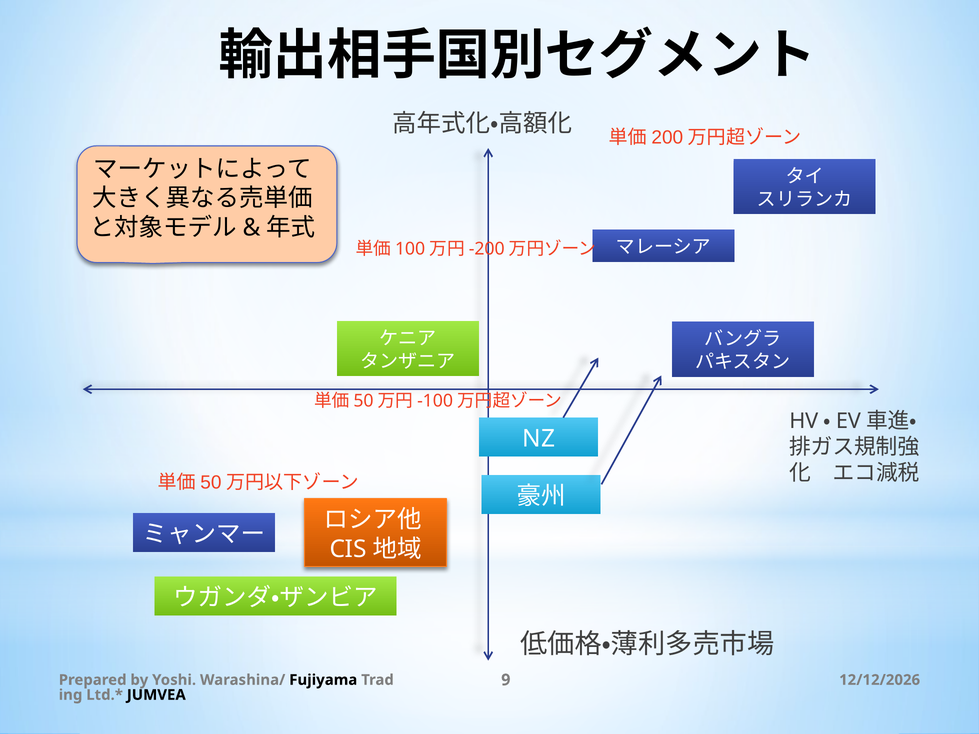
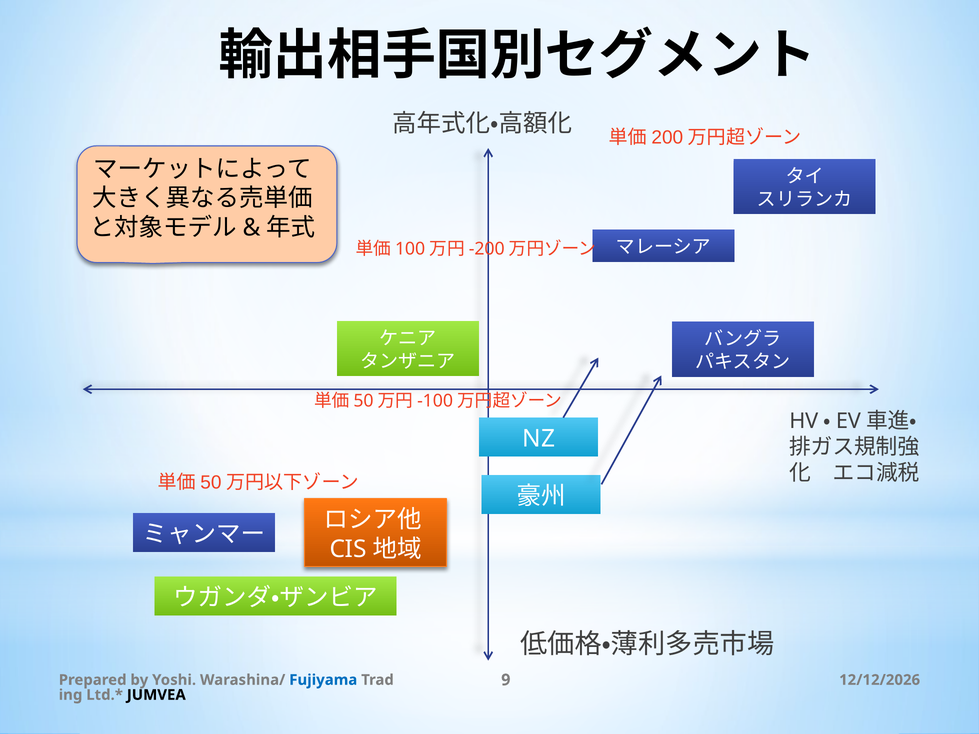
Fujiyama colour: black -> blue (323, 680)
